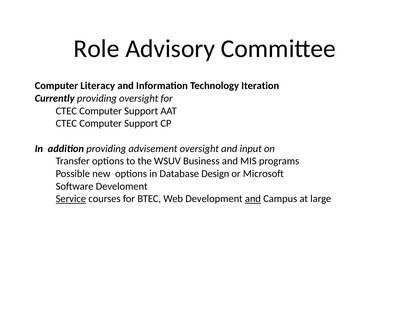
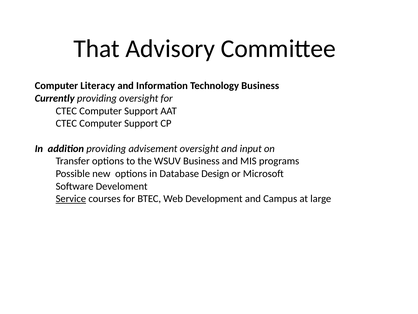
Role: Role -> That (97, 49)
Technology Iteration: Iteration -> Business (260, 86)
and underline: present -> none (253, 199)
